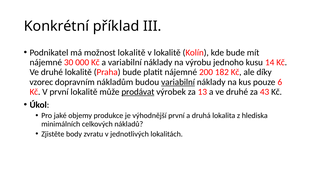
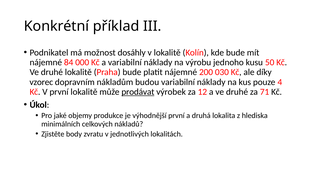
možnost lokalitě: lokalitě -> dosáhly (132, 53)
30: 30 -> 84 (69, 63)
14: 14 -> 50 (270, 63)
182: 182 -> 030 (222, 72)
variabilní underline: present -> none (178, 82)
6: 6 -> 4 (280, 82)
13: 13 -> 12 (202, 92)
43: 43 -> 71 (265, 92)
